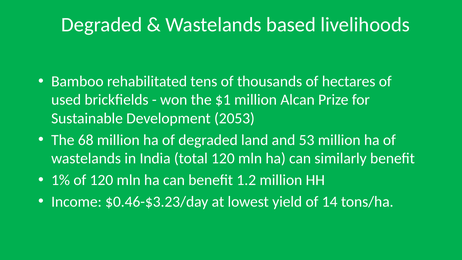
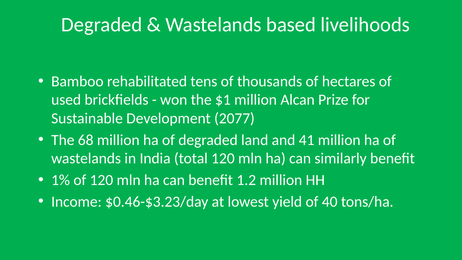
2053: 2053 -> 2077 (234, 118)
53: 53 -> 41 (307, 140)
14: 14 -> 40 (330, 202)
